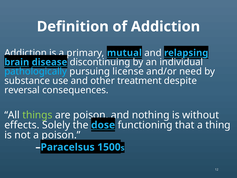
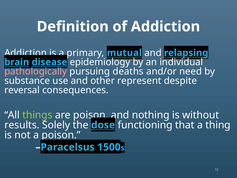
discontinuing: discontinuing -> epidemiology (100, 62)
pathologically colour: light blue -> pink (36, 71)
license: license -> deaths (128, 71)
treatment: treatment -> represent (139, 81)
effects: effects -> results (22, 125)
